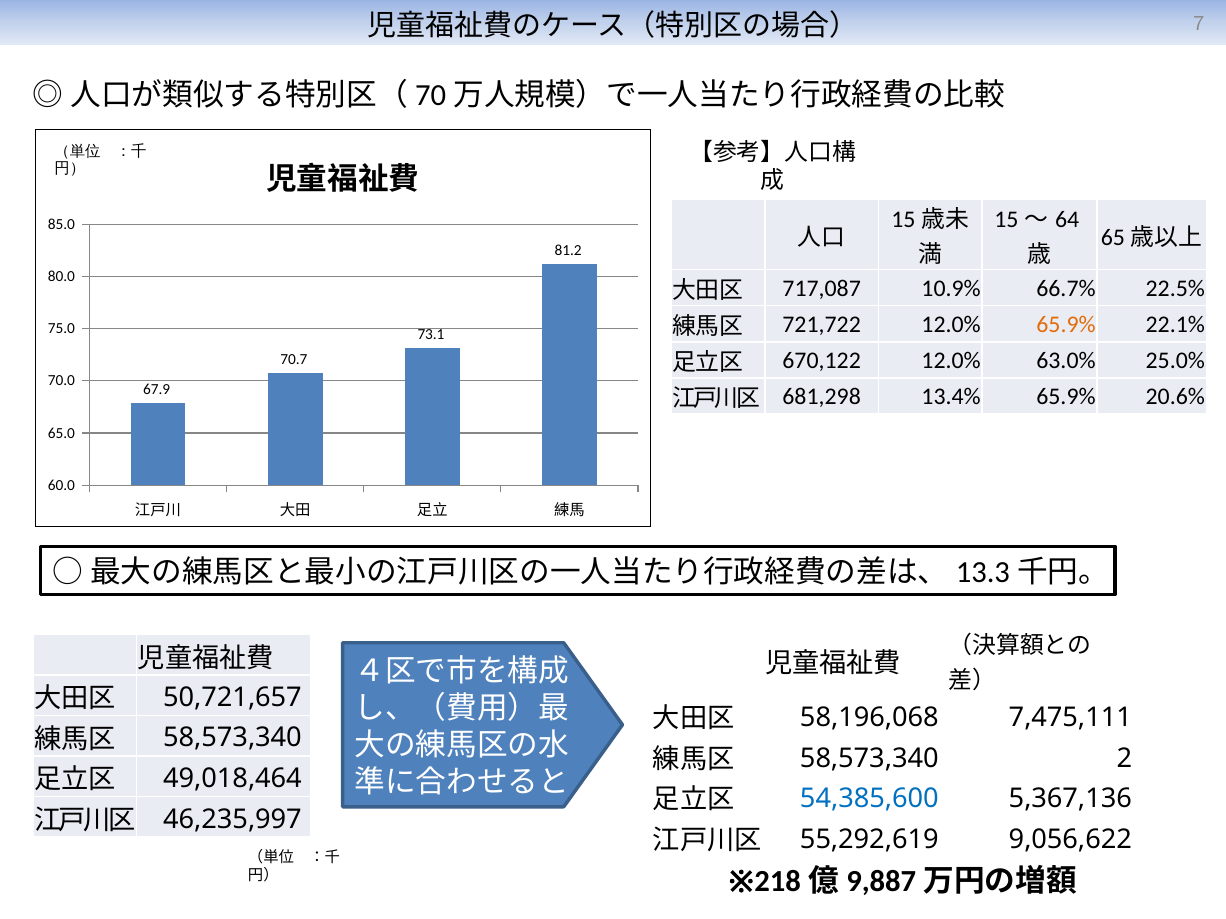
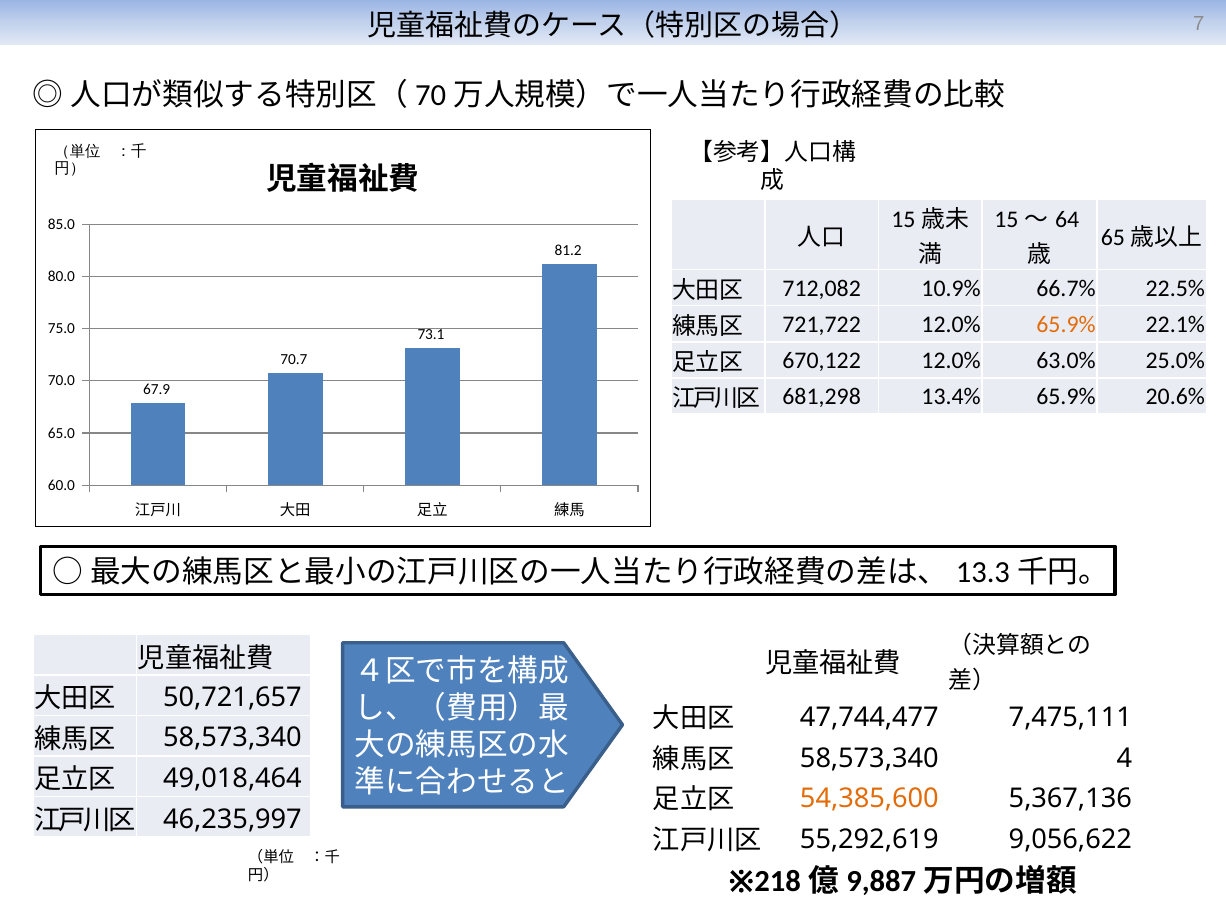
717,087: 717,087 -> 712,082 (822, 289)
58,196,068: 58,196,068 -> 47,744,477 (869, 718)
2: 2 -> 4 (1124, 759)
54,385,600 colour: blue -> orange (869, 799)
